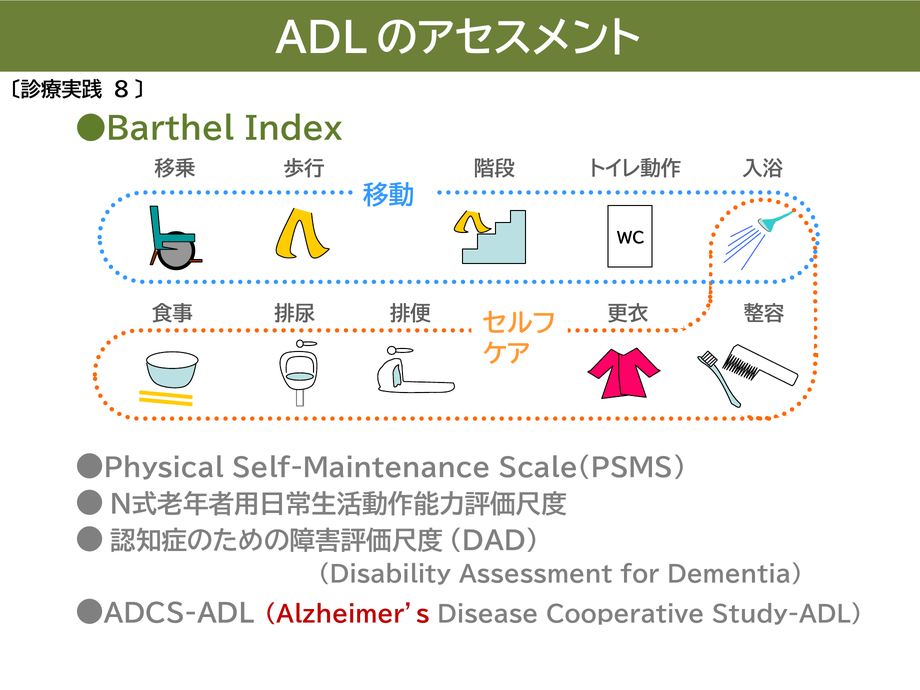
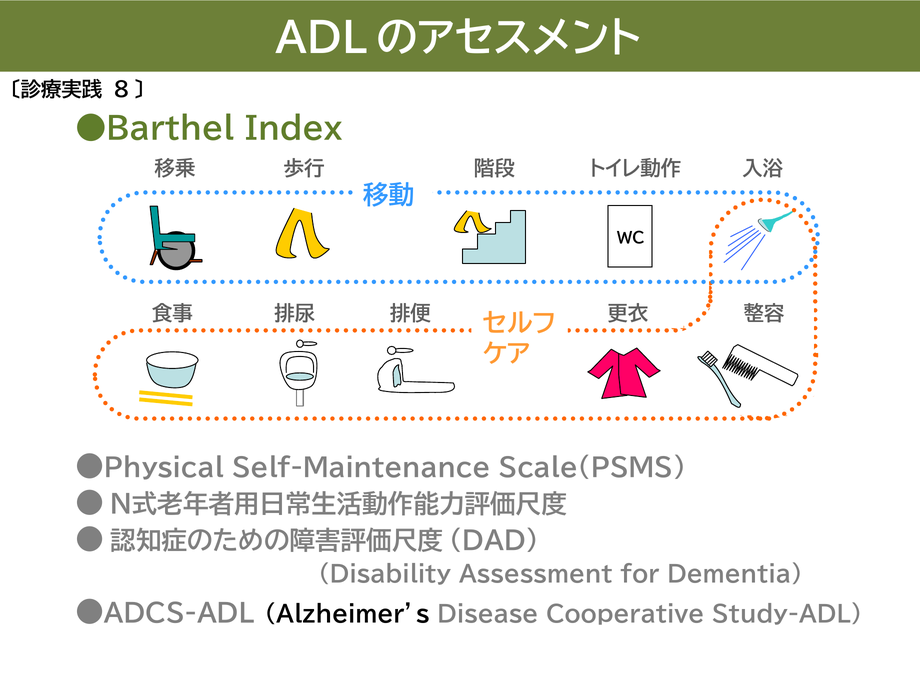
Alzheimer’s colour: red -> black (347, 615)
